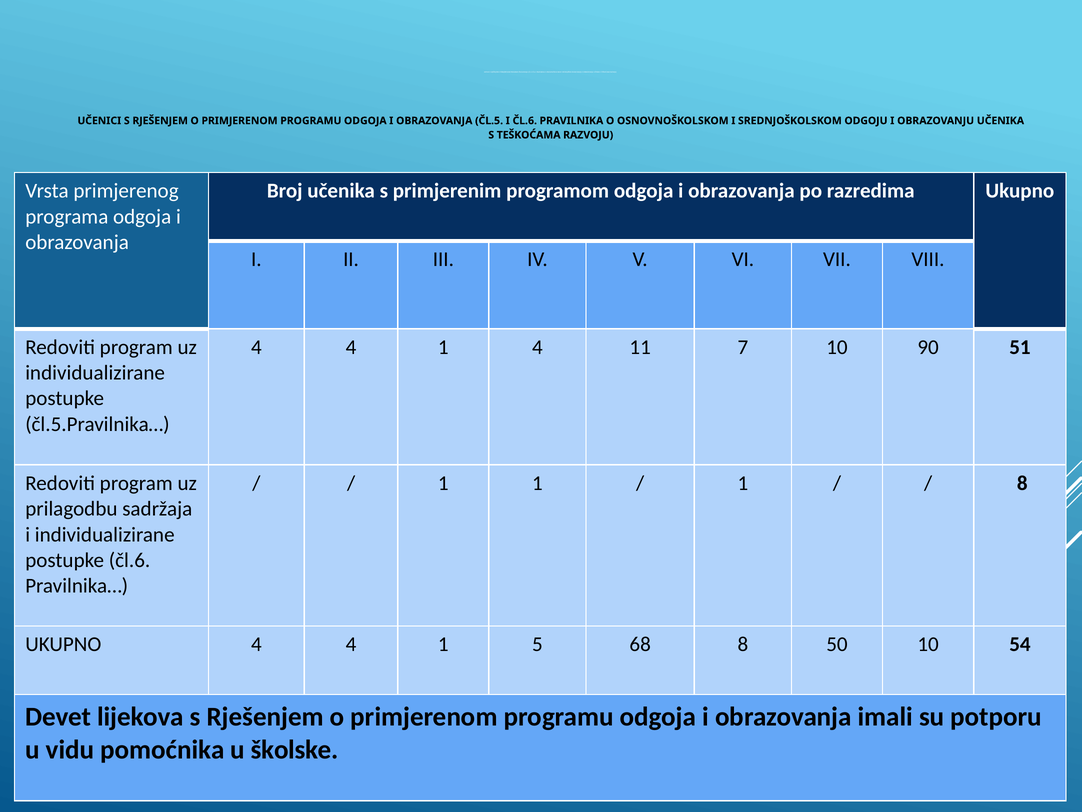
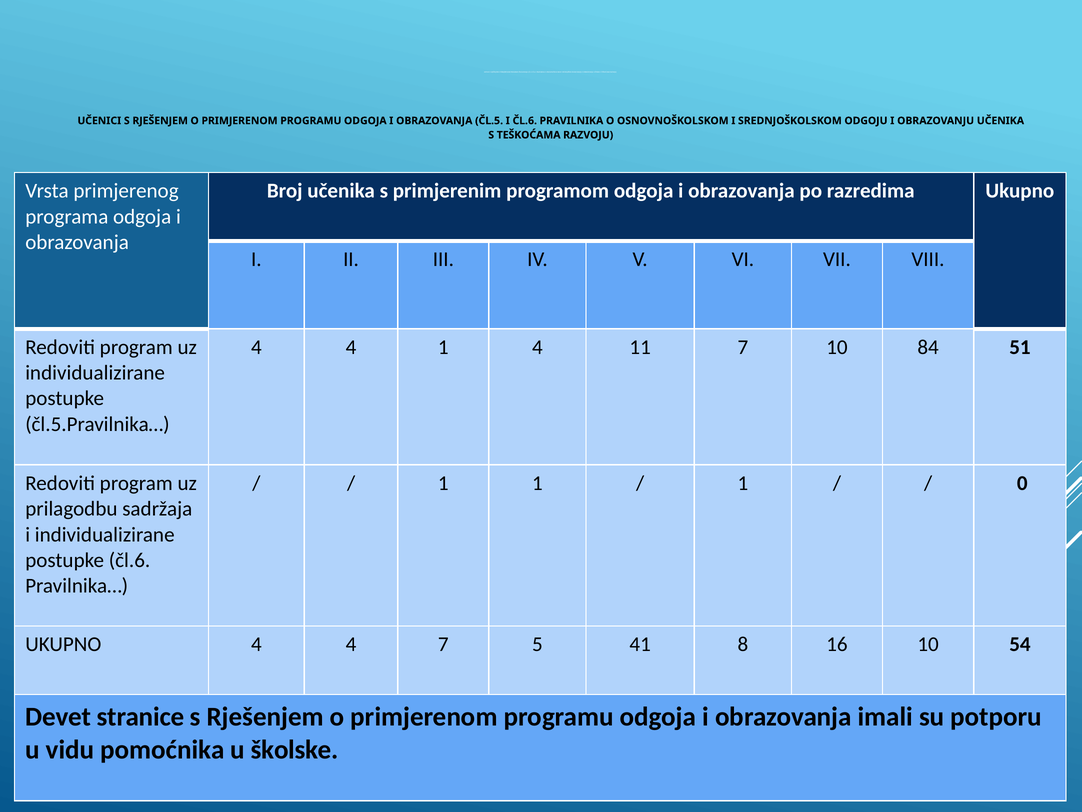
90: 90 -> 84 (928, 347)
8: 8 -> 0 (1022, 483)
UKUPNO 4 4 1: 1 -> 7 (443, 644)
68: 68 -> 41 (640, 644)
50: 50 -> 16 (837, 644)
lijekova: lijekova -> stranice (141, 716)
